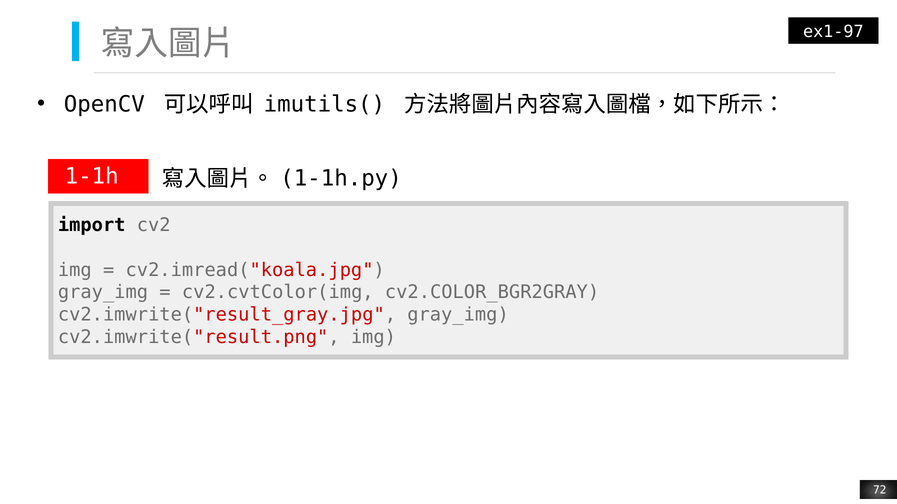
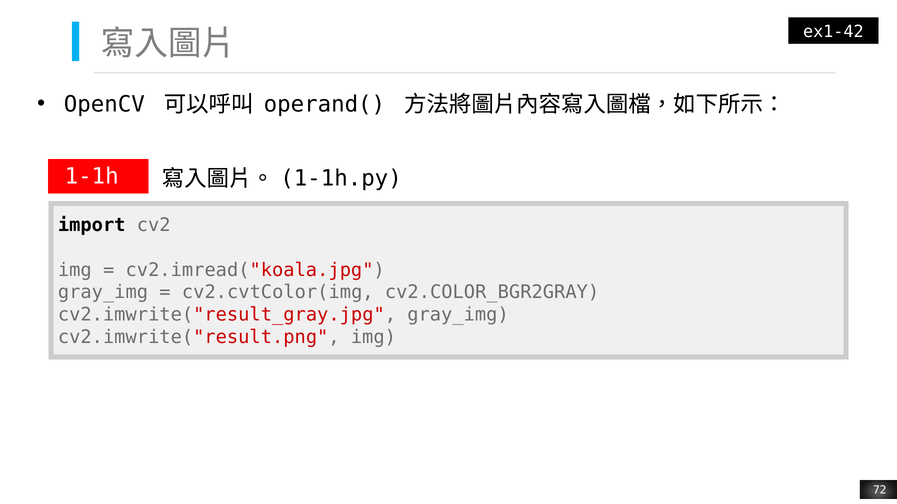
ex1-97: ex1-97 -> ex1-42 (833, 32)
imutils(: imutils( -> operand( (324, 104)
